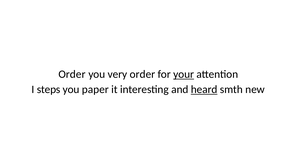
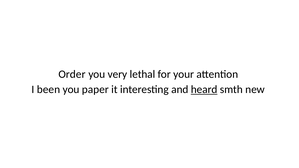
very order: order -> lethal (143, 74)
your underline: present -> none (184, 74)
steps: steps -> been (49, 90)
